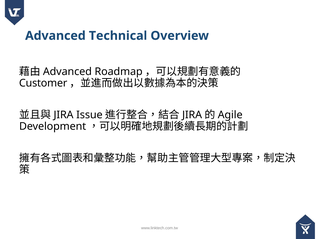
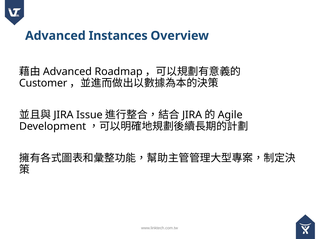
Technical: Technical -> Instances (118, 36)
